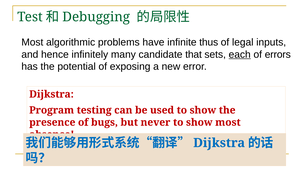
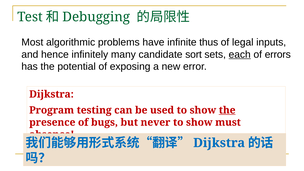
that: that -> sort (194, 54)
the underline: none -> present (227, 110)
show most: most -> must (228, 122)
